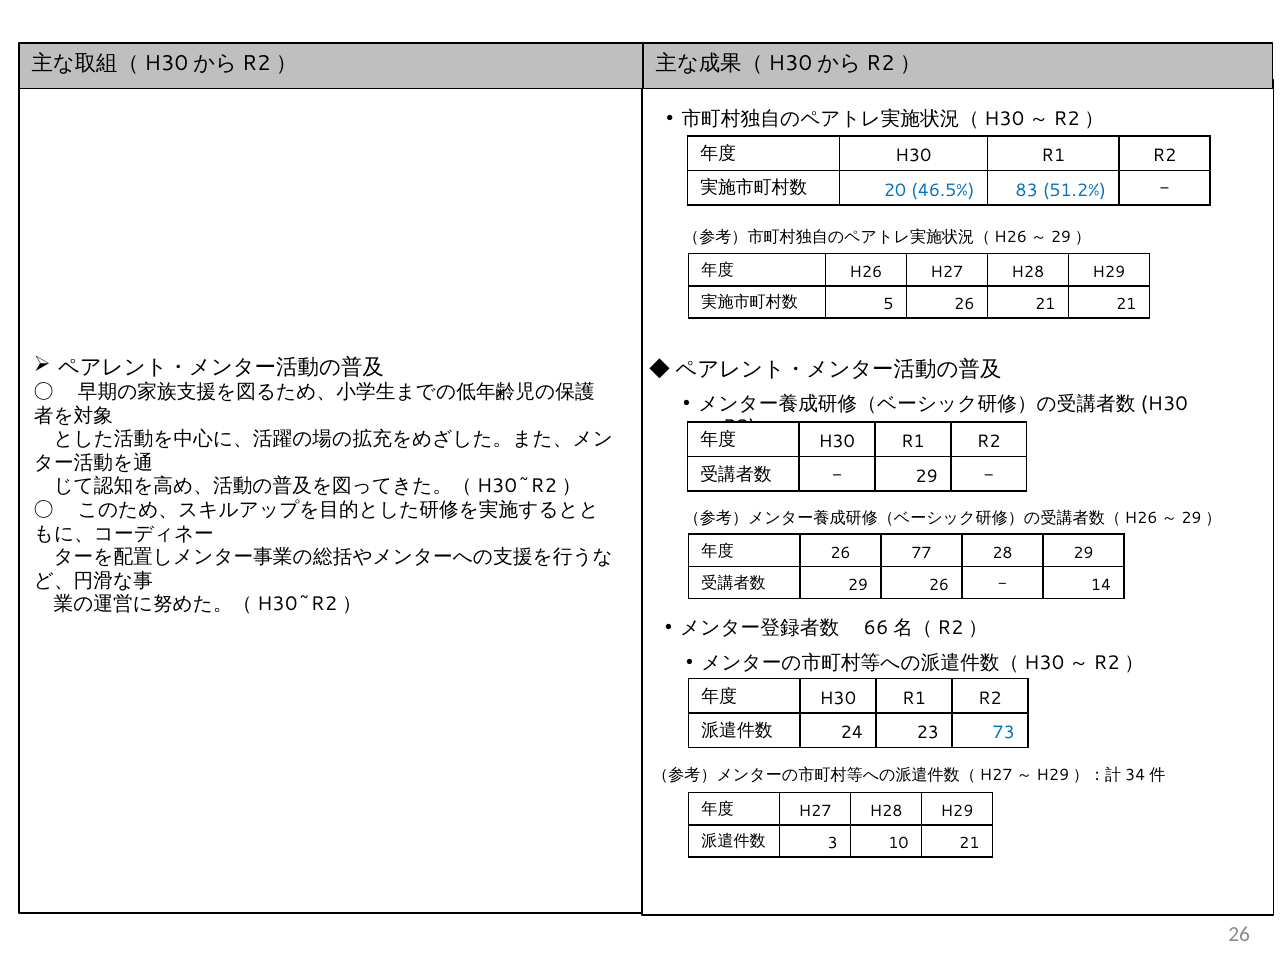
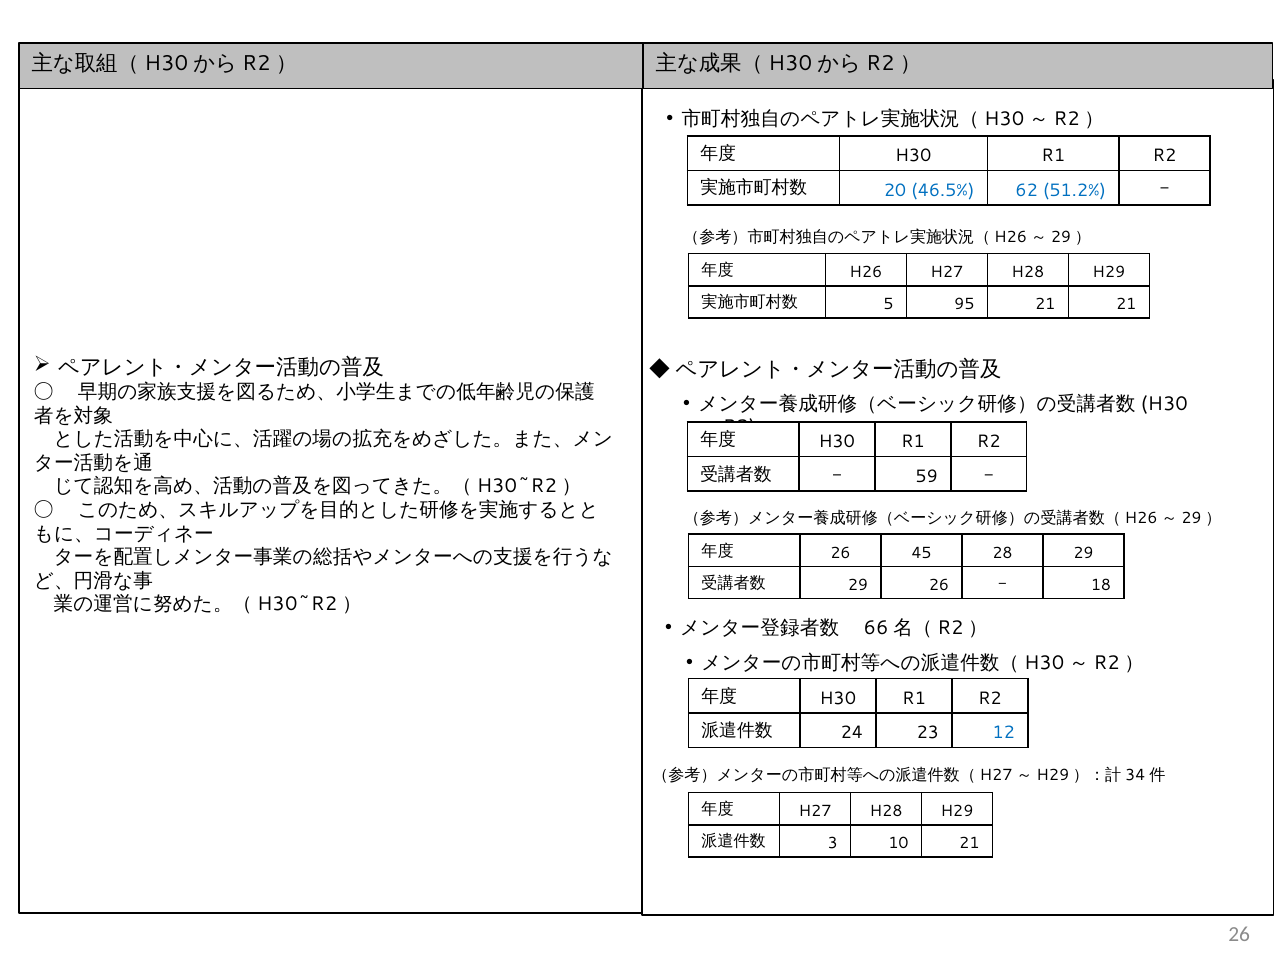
83: 83 -> 62 (1027, 190)
5 26: 26 -> 95 (964, 304)
29: 29 -> 59 (927, 476)
77: 77 -> 45 (921, 553)
14: 14 -> 18 (1101, 585)
73: 73 -> 12 (1004, 733)
